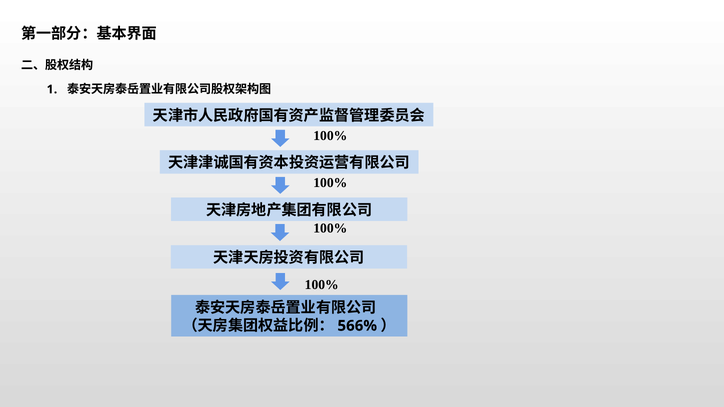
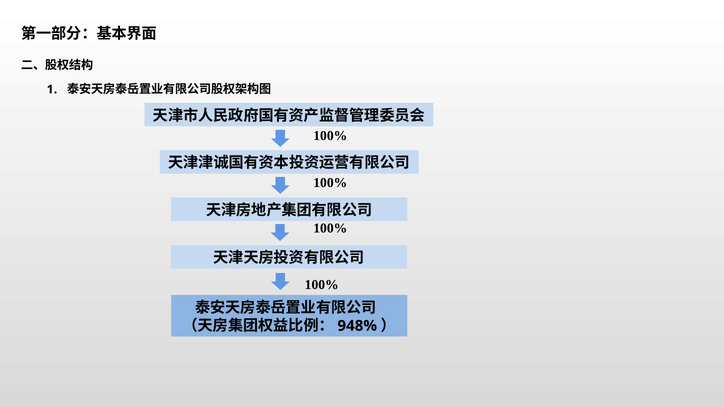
566%: 566% -> 948% (357, 326)
